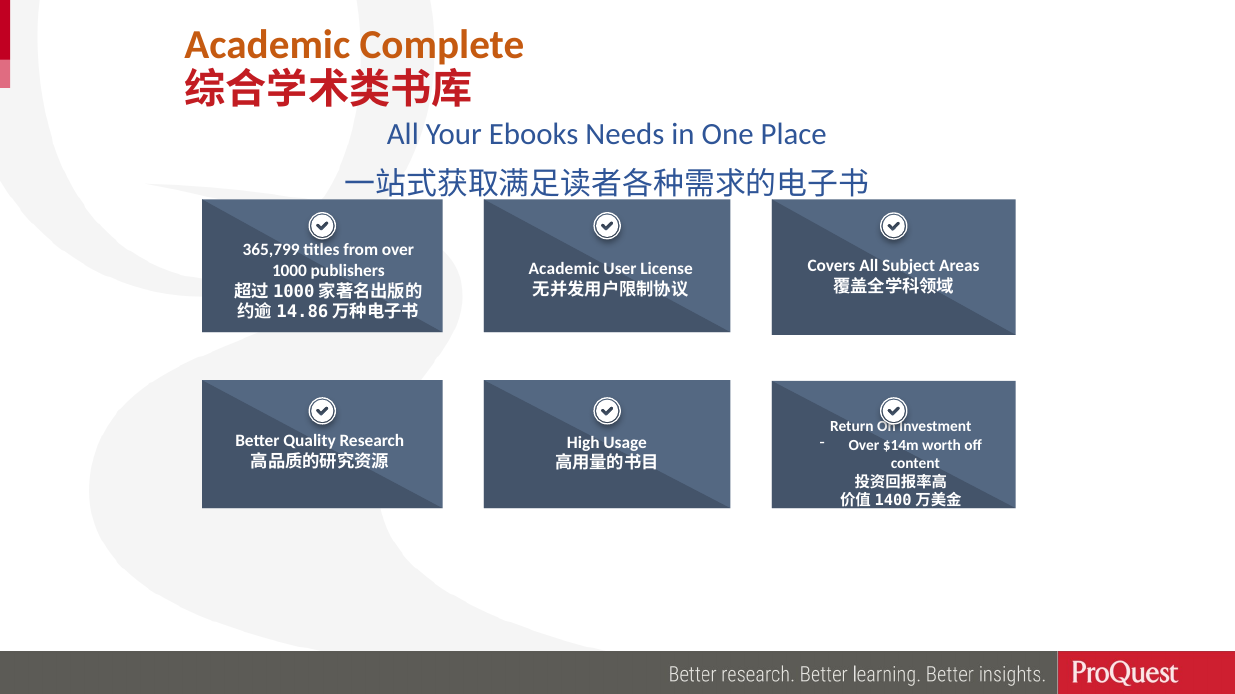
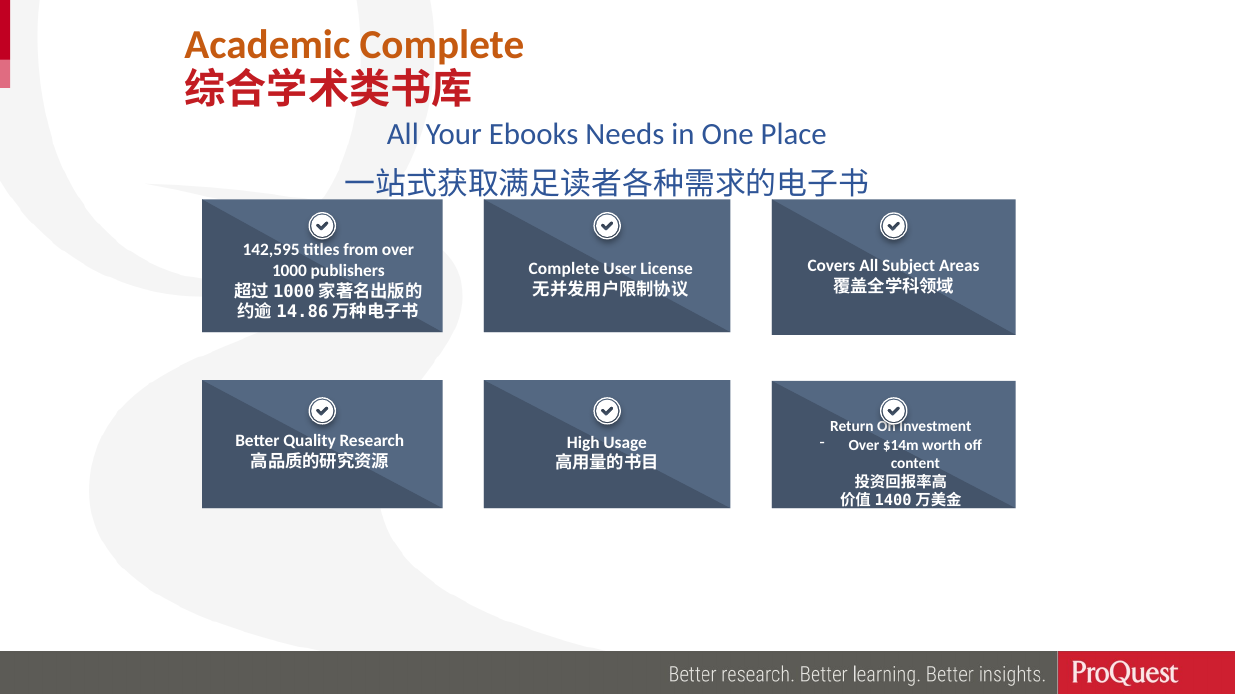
365,799: 365,799 -> 142,595 (271, 250)
Academic: Academic -> Complete (564, 270)
